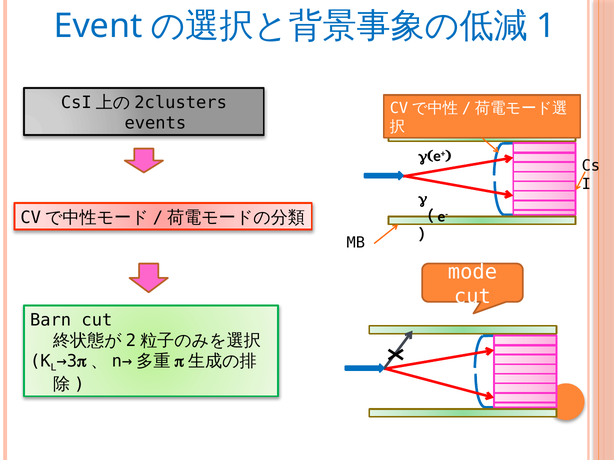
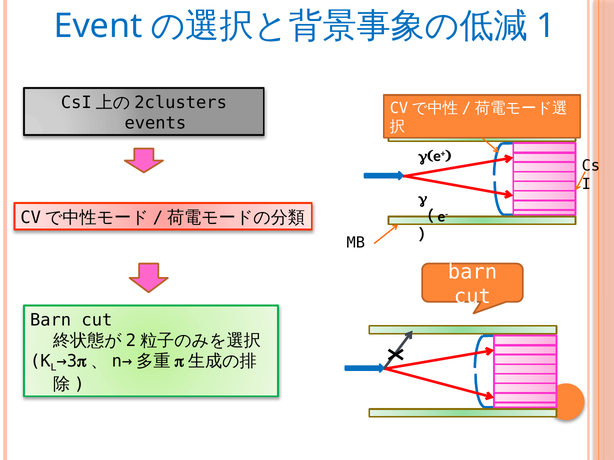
mode: mode -> barn (472, 272)
